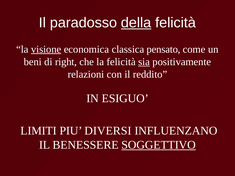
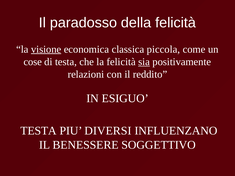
della underline: present -> none (136, 23)
pensato: pensato -> piccola (163, 49)
beni: beni -> cose (33, 62)
di right: right -> testa (66, 62)
LIMITI: LIMITI -> TESTA (39, 131)
SOGGETTIVO underline: present -> none (159, 145)
